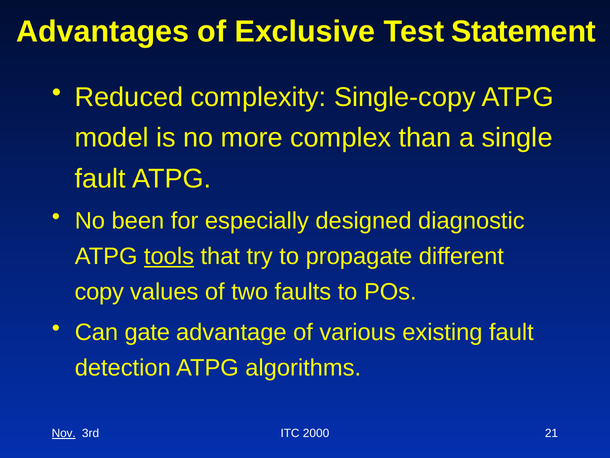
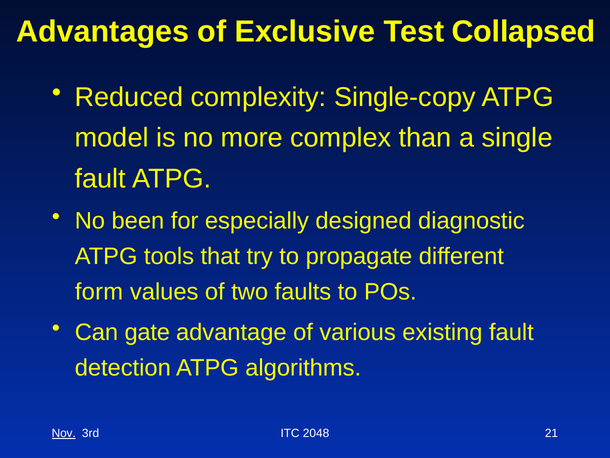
Statement: Statement -> Collapsed (524, 32)
tools underline: present -> none (169, 256)
copy: copy -> form (99, 292)
2000: 2000 -> 2048 (316, 433)
